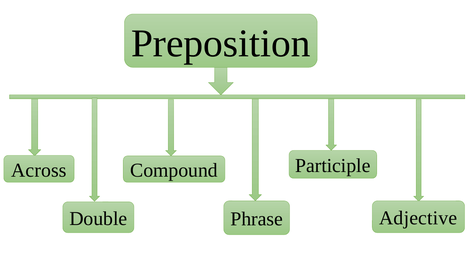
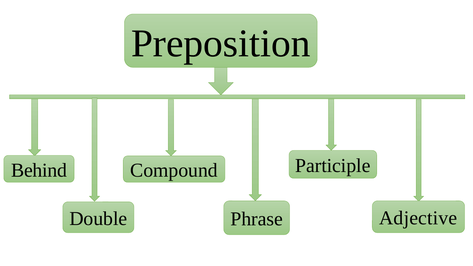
Across: Across -> Behind (39, 170)
